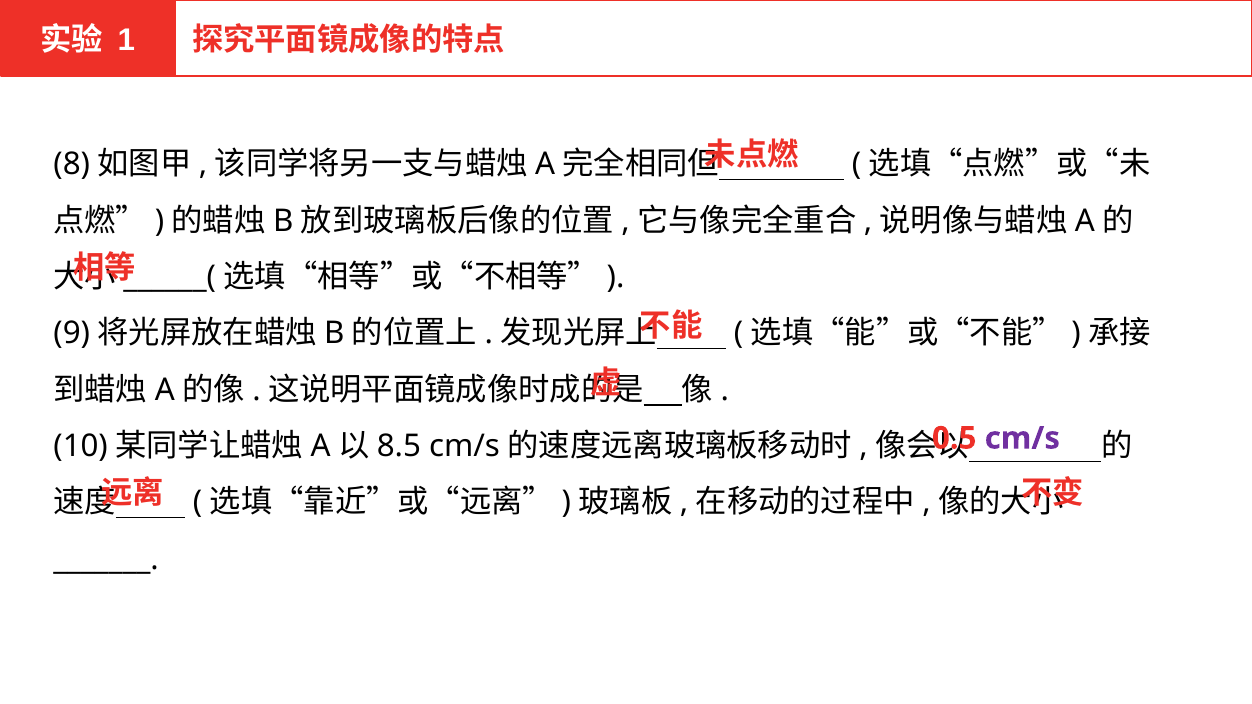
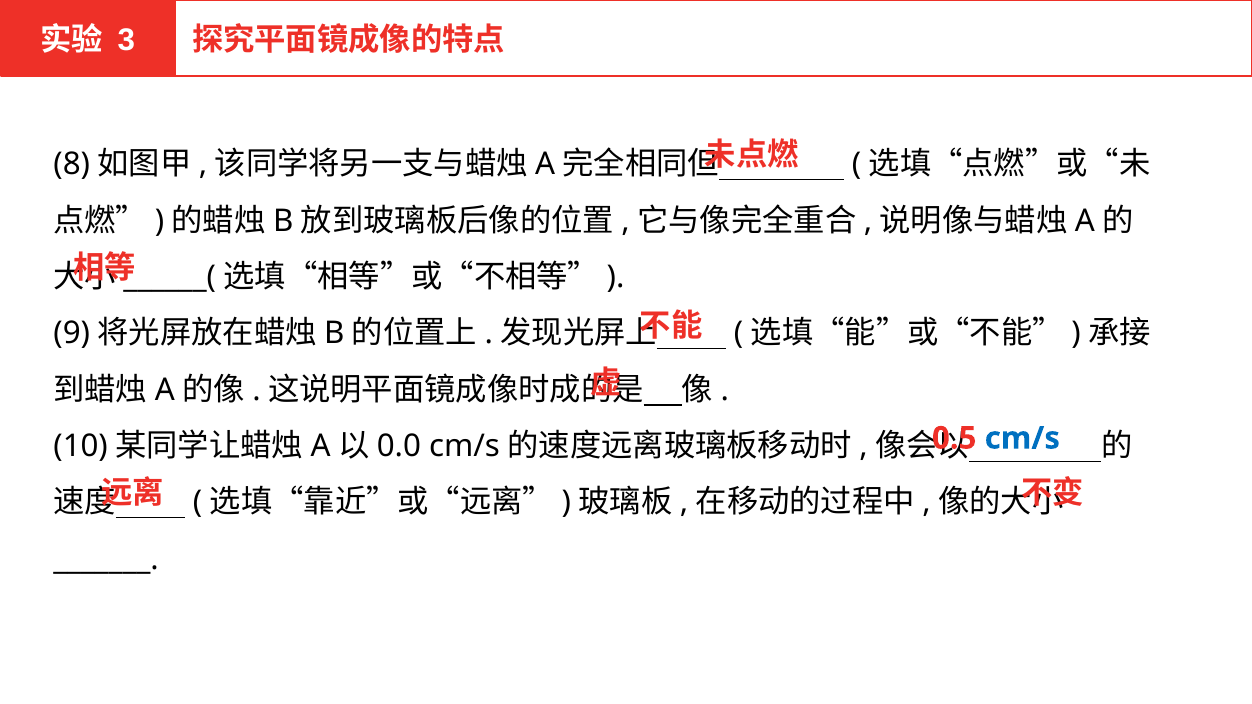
1: 1 -> 3 (126, 40)
cm/s colour: purple -> blue (1022, 438)
8.5: 8.5 -> 0.0 (399, 446)
